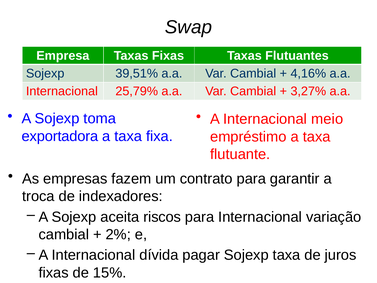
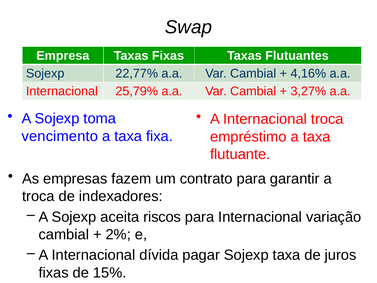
39,51%: 39,51% -> 22,77% (137, 73)
Internacional meio: meio -> troca (327, 119)
exportadora: exportadora -> vencimento (60, 136)
